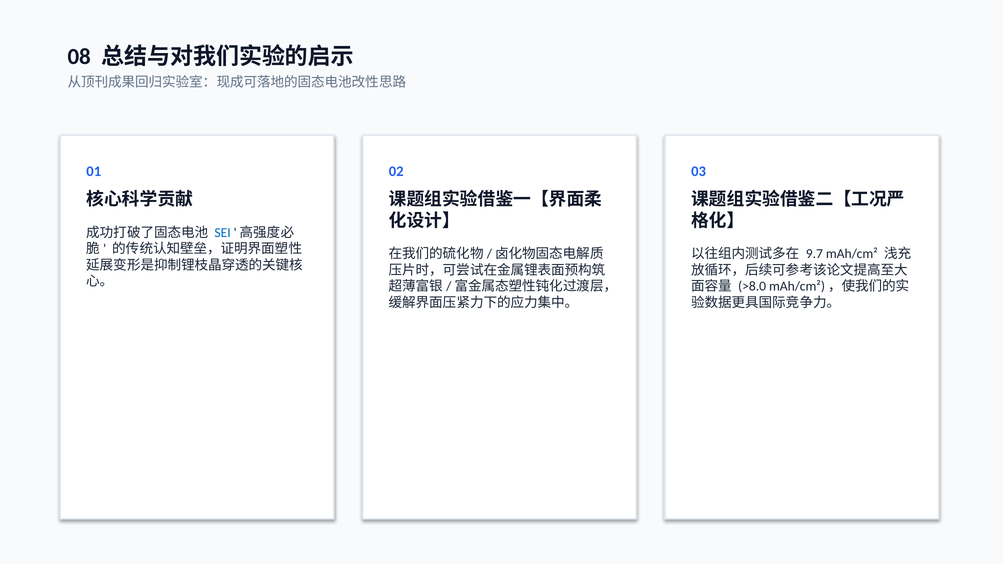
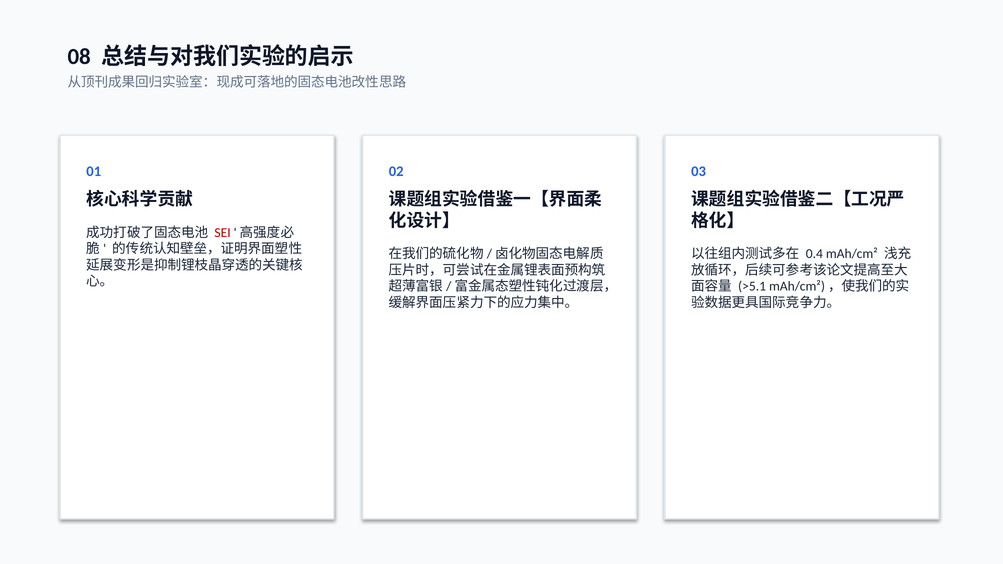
SEI colour: blue -> red (223, 233)
9.7: 9.7 -> 0.4 (814, 254)
>8.0: >8.0 -> >5.1 (752, 287)
